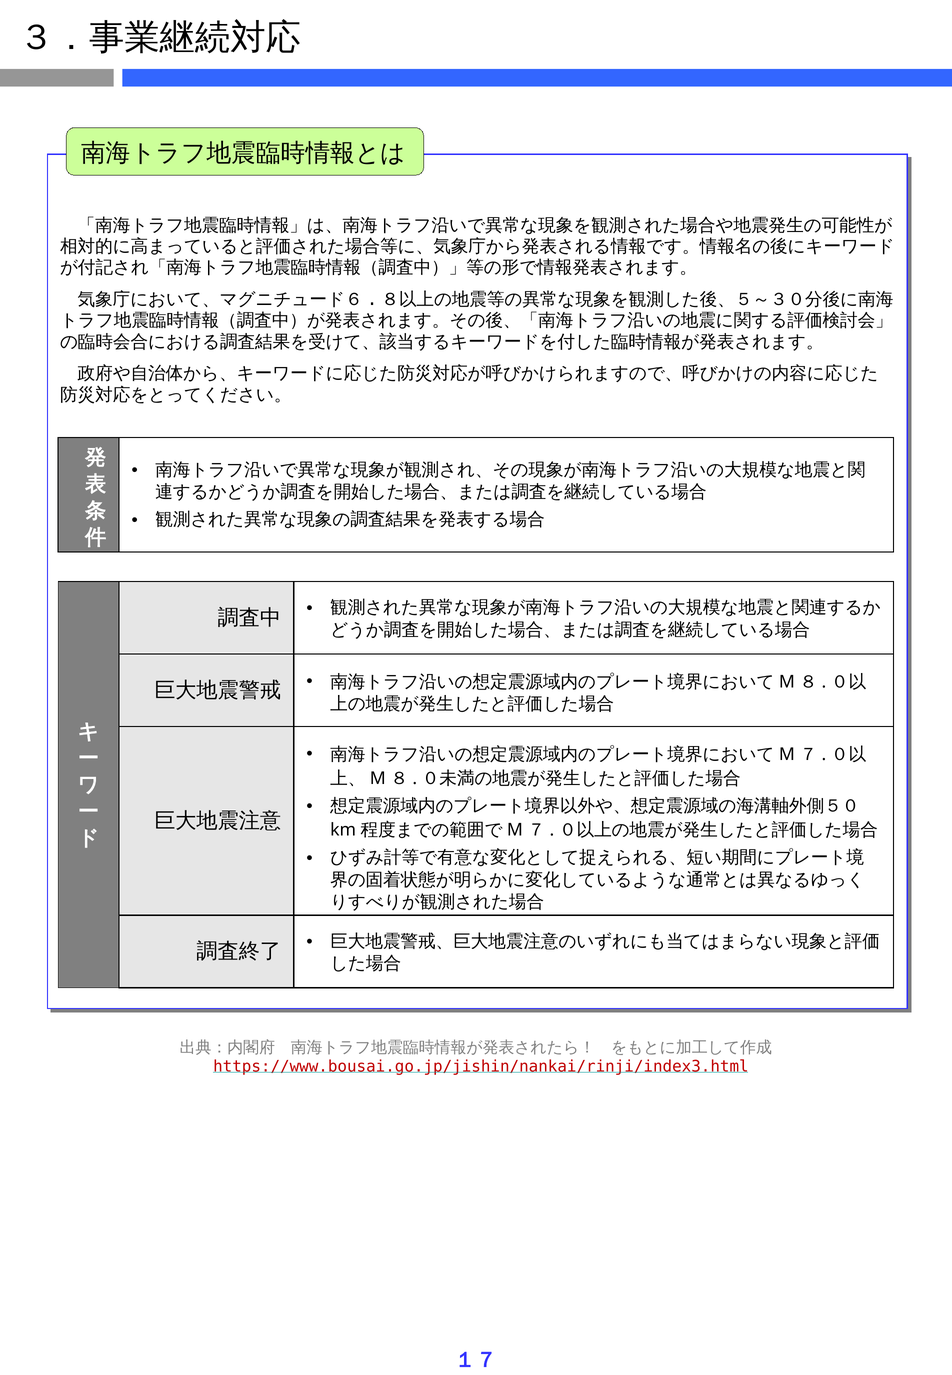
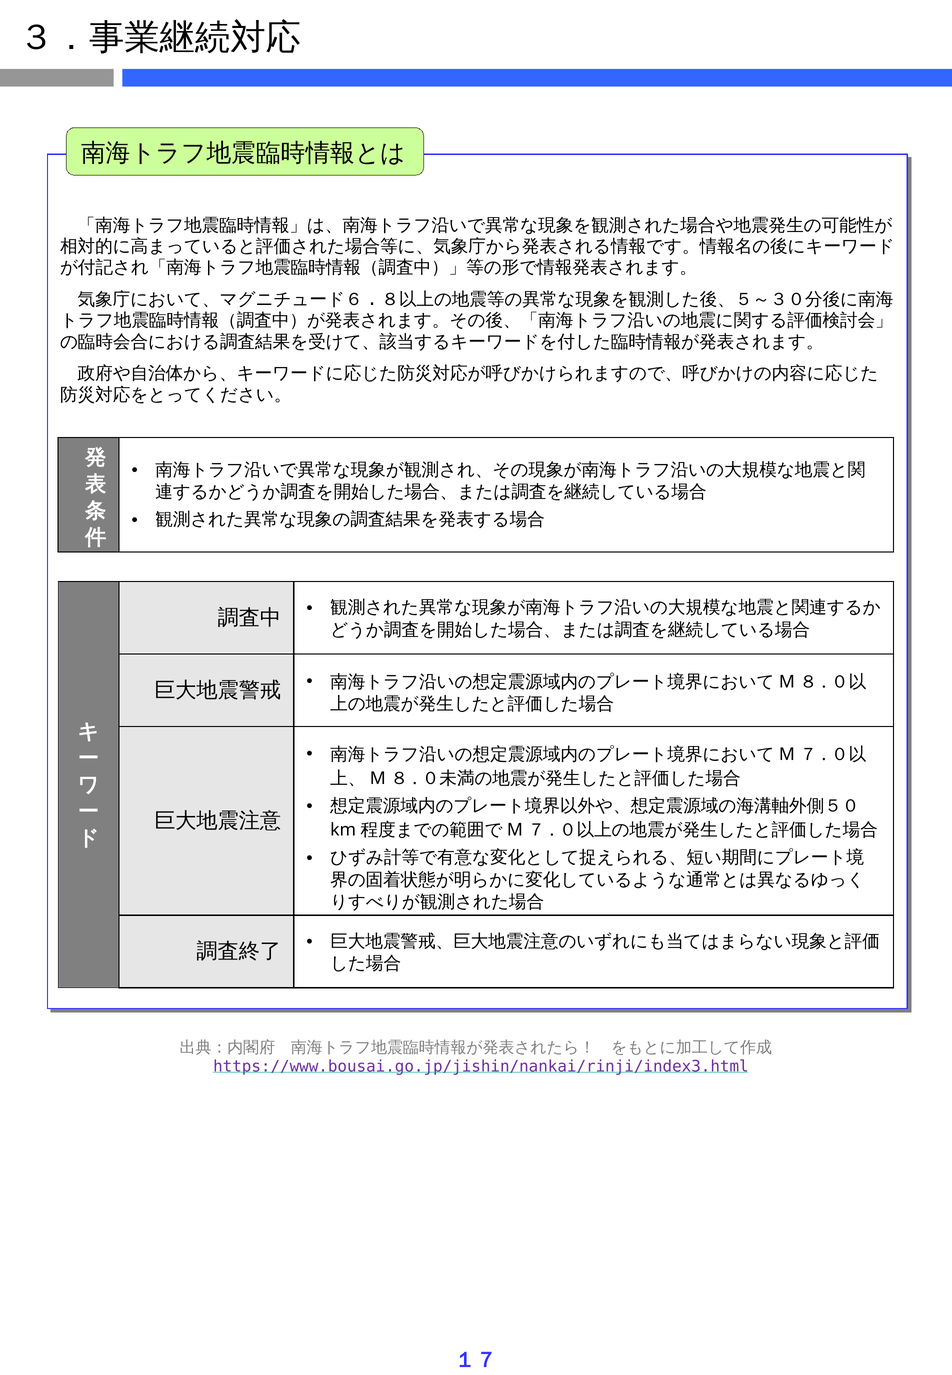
https://www.bousai.go.jp/jishin/nankai/rinji/index3.html colour: red -> purple (481, 1067)
